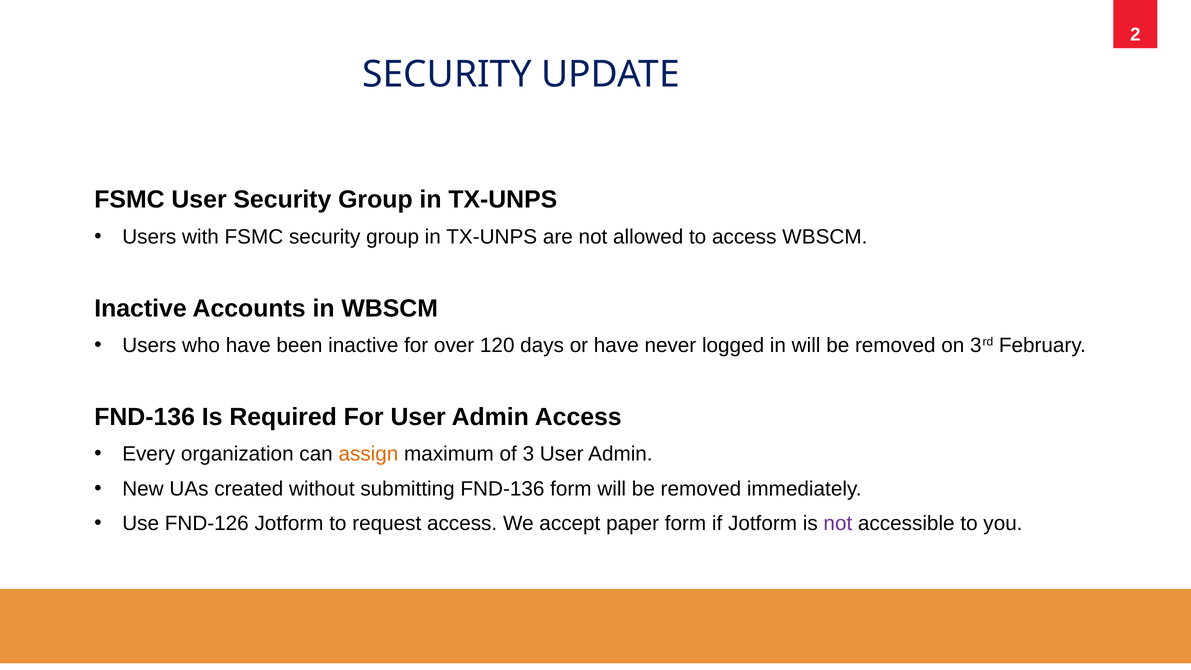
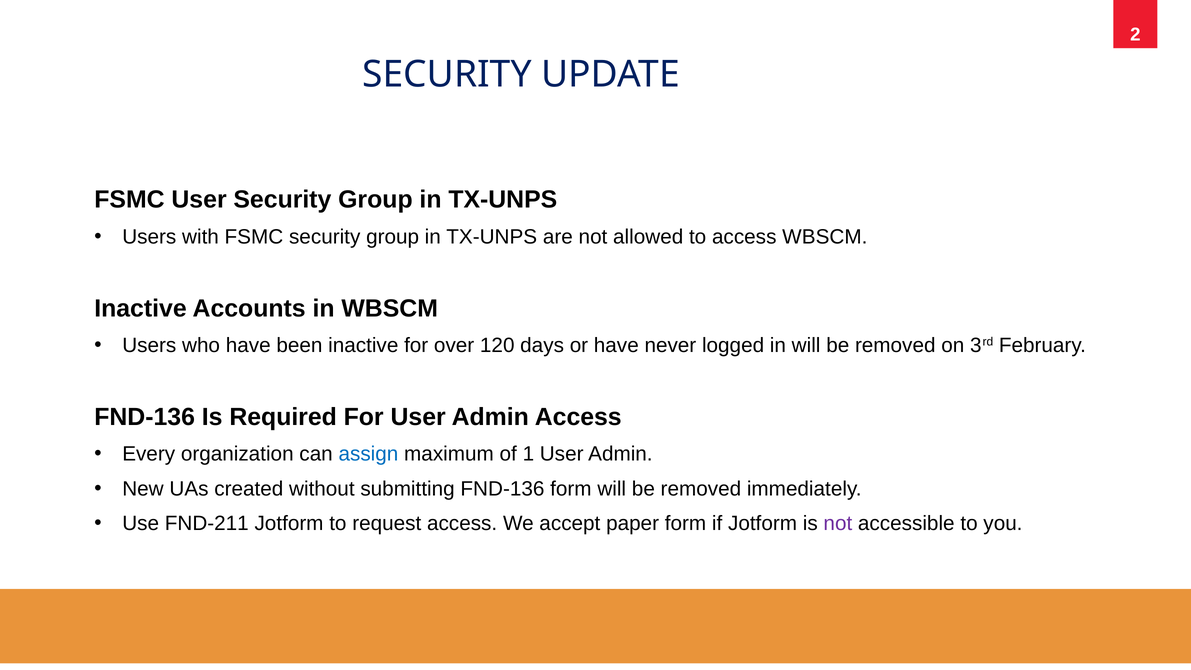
assign colour: orange -> blue (368, 454)
3: 3 -> 1 (528, 454)
FND-126: FND-126 -> FND-211 (207, 523)
